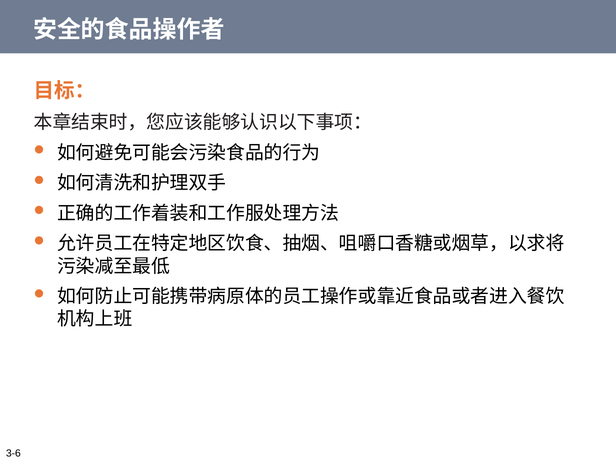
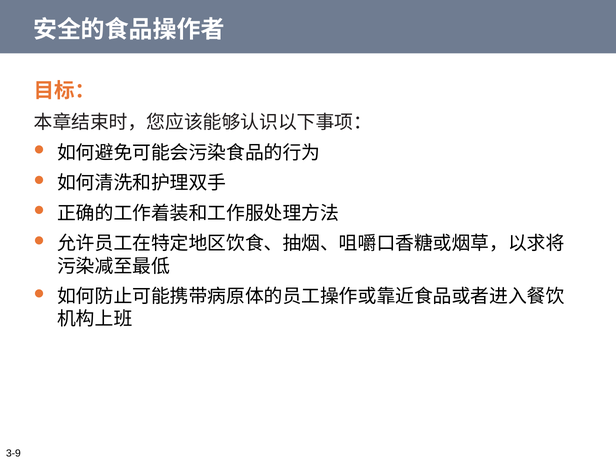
3-6: 3-6 -> 3-9 (13, 453)
